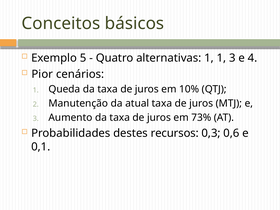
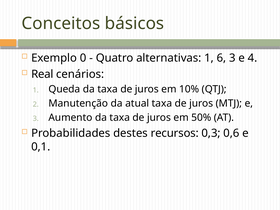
5: 5 -> 0 (83, 58)
1 1: 1 -> 6 (221, 58)
Pior: Pior -> Real (42, 74)
73%: 73% -> 50% (201, 118)
